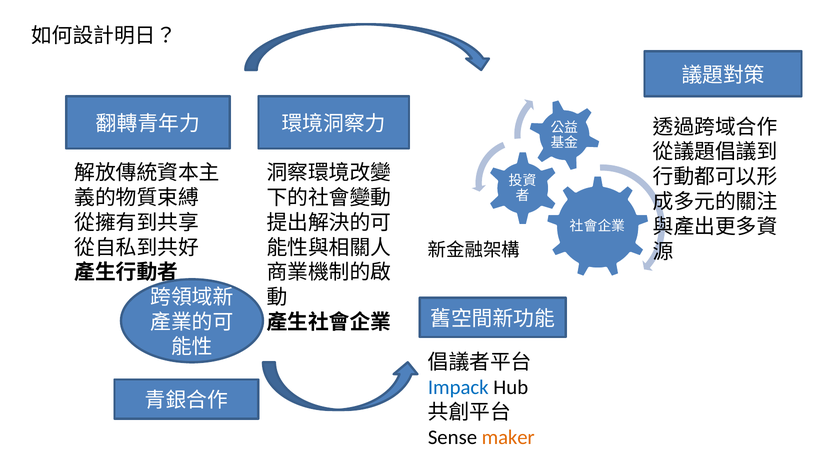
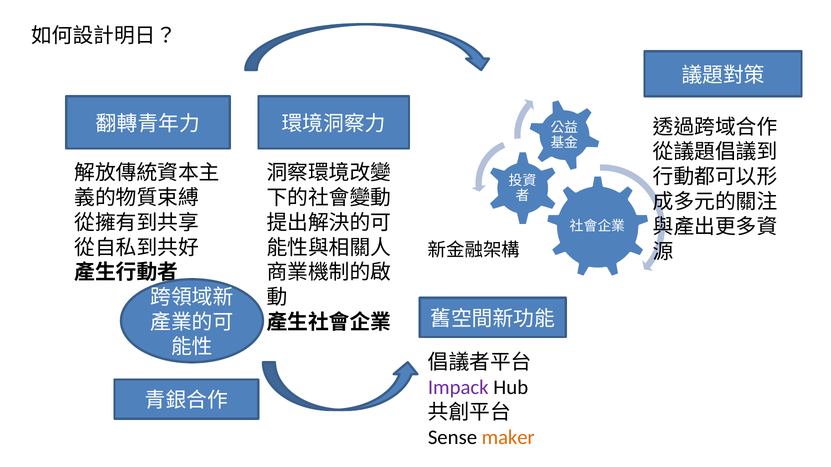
Impack colour: blue -> purple (458, 388)
